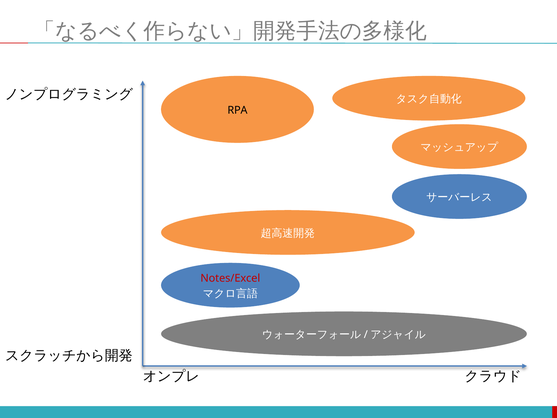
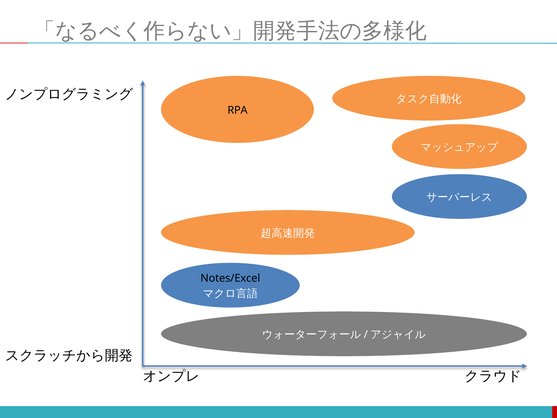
Notes/Excel colour: red -> black (230, 278)
